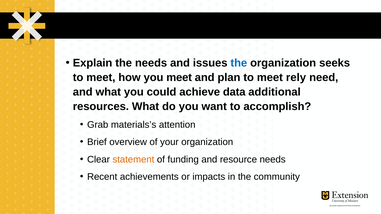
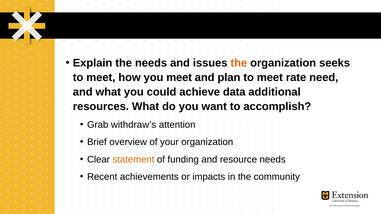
the colour: blue -> orange (239, 63)
rely: rely -> rate (296, 78)
materials’s: materials’s -> withdraw’s (134, 125)
